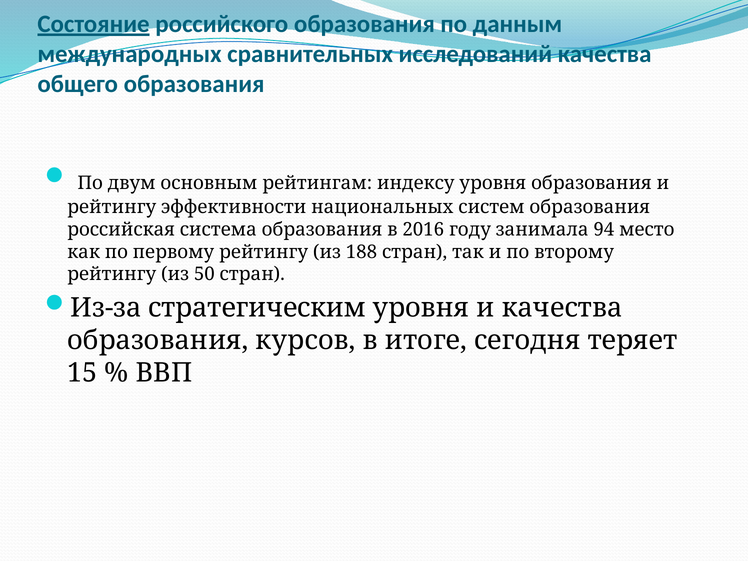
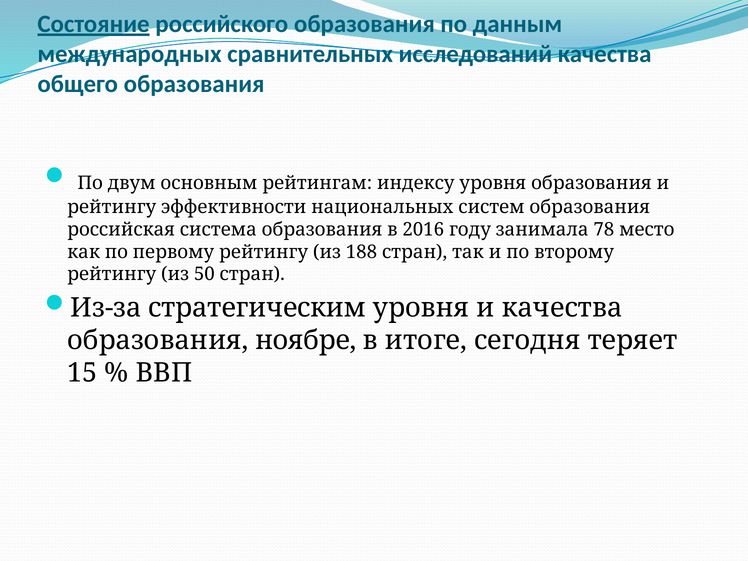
94: 94 -> 78 (604, 229)
курсов: курсов -> ноябре (306, 340)
